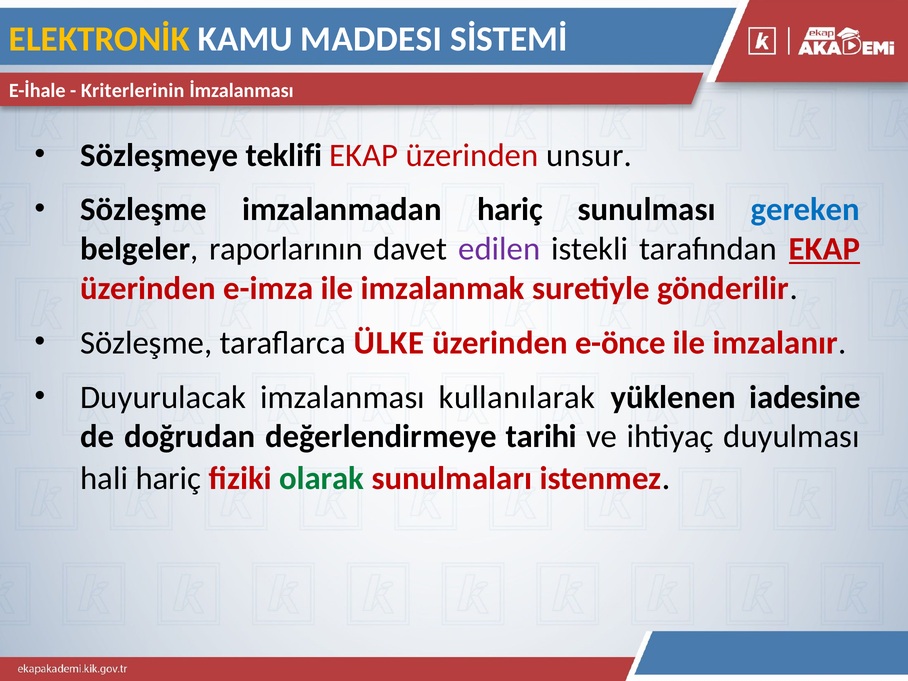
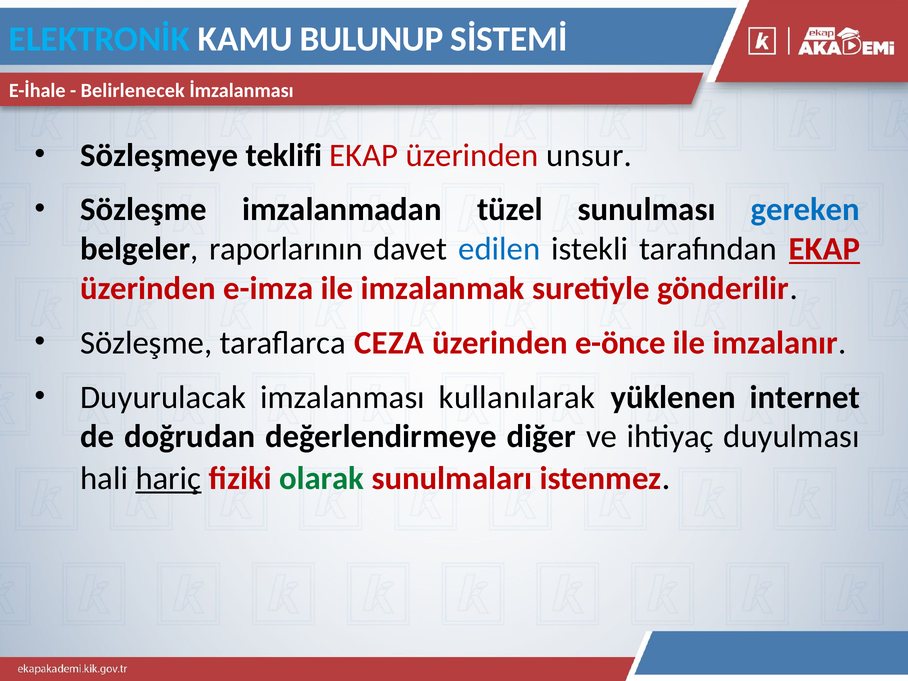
ELEKTRONİK colour: yellow -> light blue (100, 39)
MADDESI: MADDESI -> BULUNUP (372, 39)
Kriterlerinin: Kriterlerinin -> Belirlenecek (133, 91)
imzalanmadan hariç: hariç -> tüzel (510, 210)
edilen colour: purple -> blue (499, 249)
ÜLKE: ÜLKE -> CEZA (389, 343)
iadesine: iadesine -> internet (805, 397)
tarihi: tarihi -> diğer (541, 437)
hariç underline: none -> present (168, 478)
